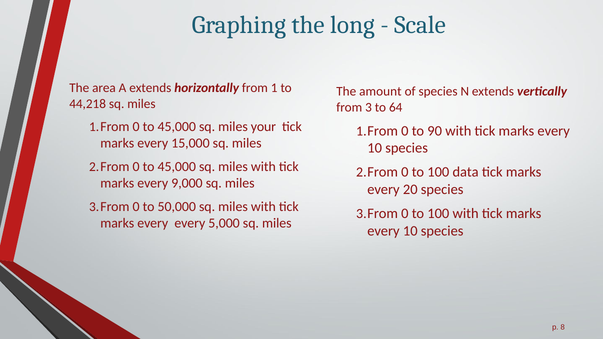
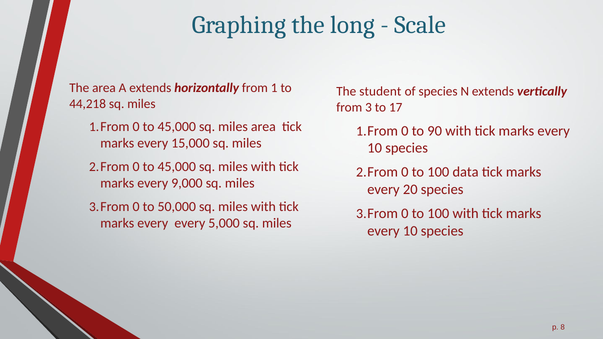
amount: amount -> student (380, 92)
64: 64 -> 17 (396, 107)
miles your: your -> area (263, 127)
